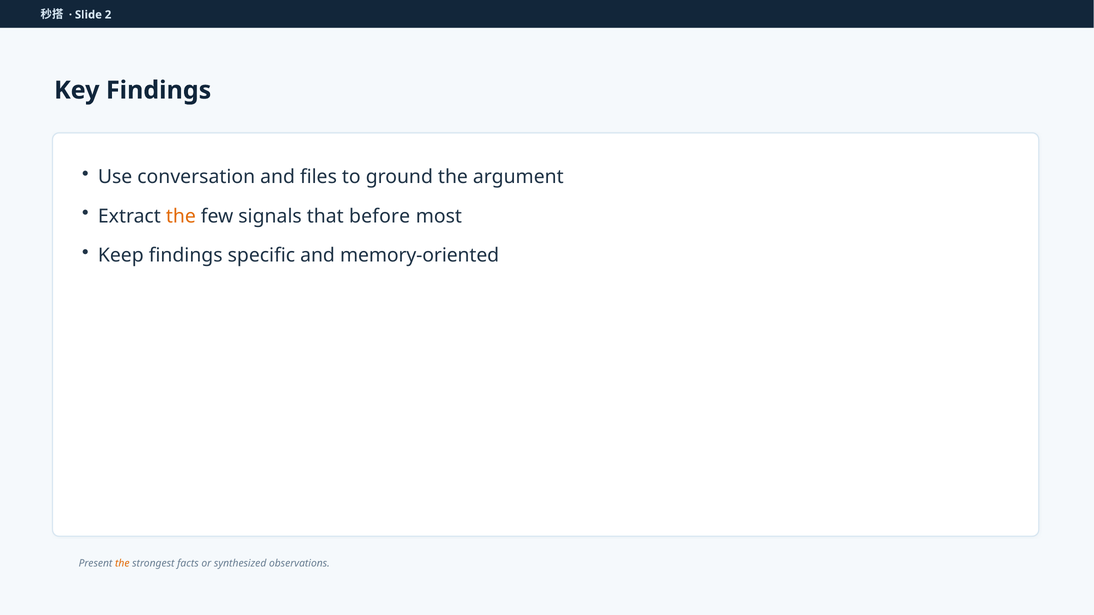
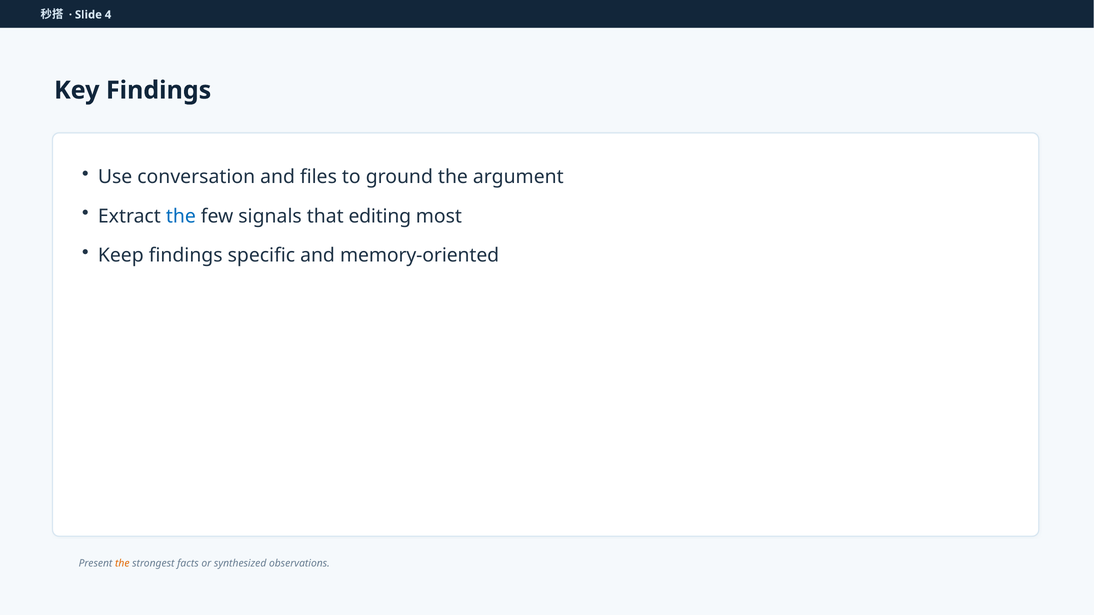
2: 2 -> 4 (108, 15)
the colour: orange -> blue (181, 216)
before: before -> editing (380, 216)
